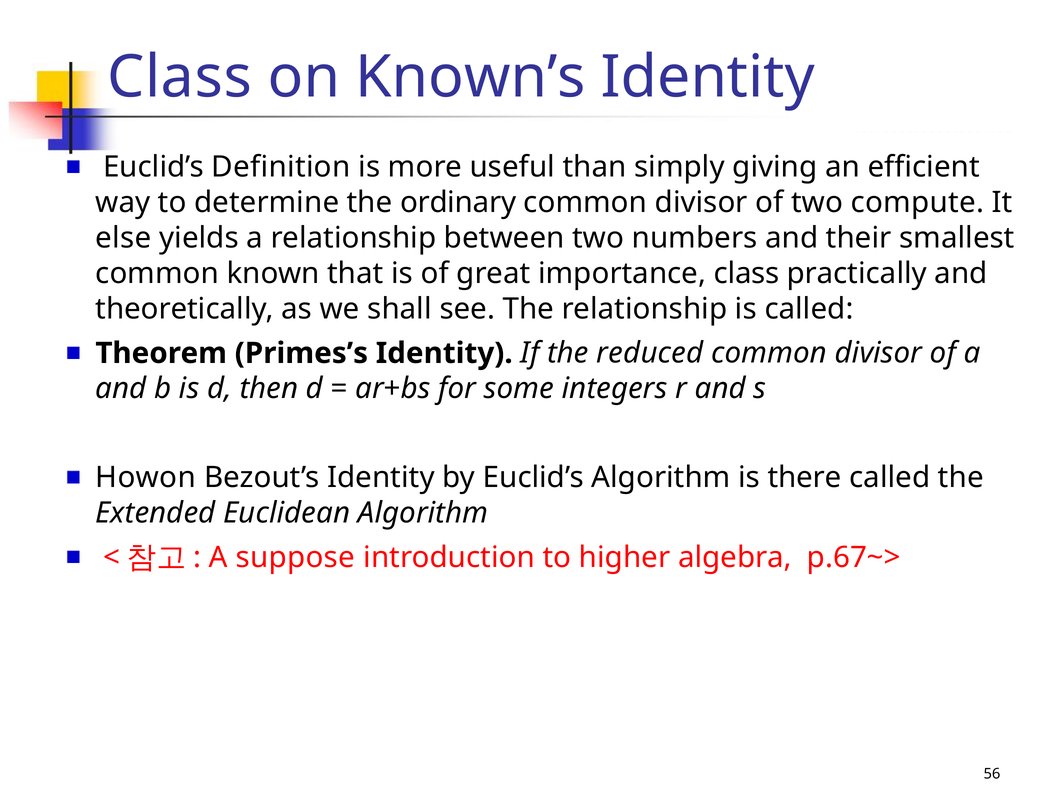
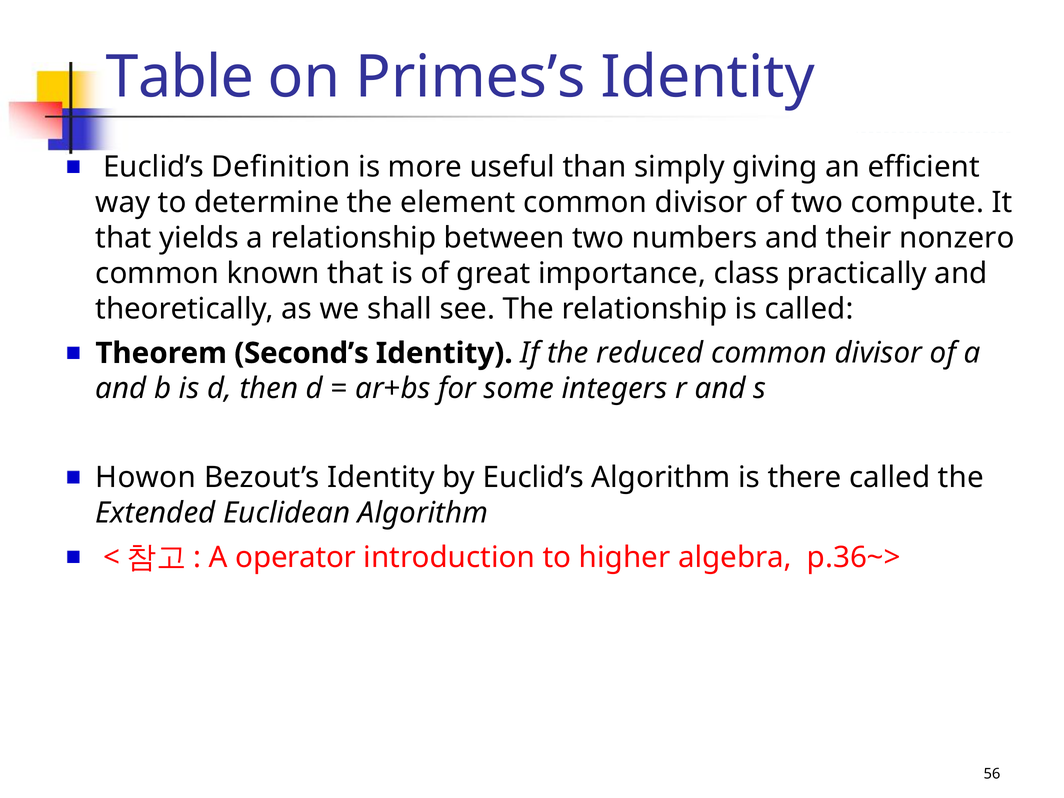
Class: Class -> Table (180, 77)
Known’s: Known’s -> Primes’s (471, 77)
ordinary: ordinary -> element (458, 202)
else: else -> that (123, 238)
smallest: smallest -> nonzero (957, 238)
Primes’s: Primes’s -> Second’s (302, 353)
suppose: suppose -> operator (296, 557)
p.67~>: p.67~> -> p.36~> (854, 557)
